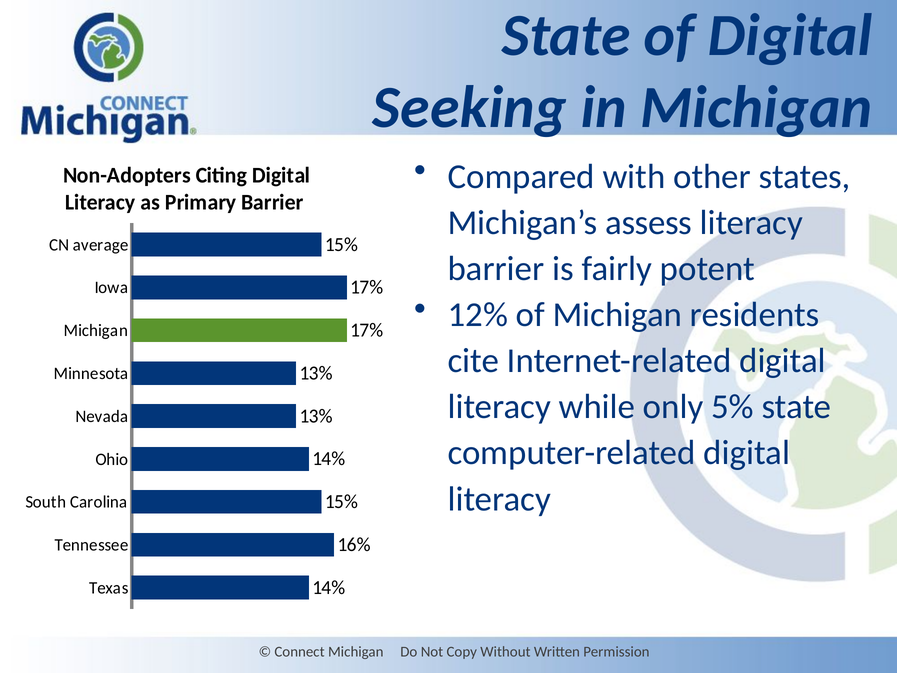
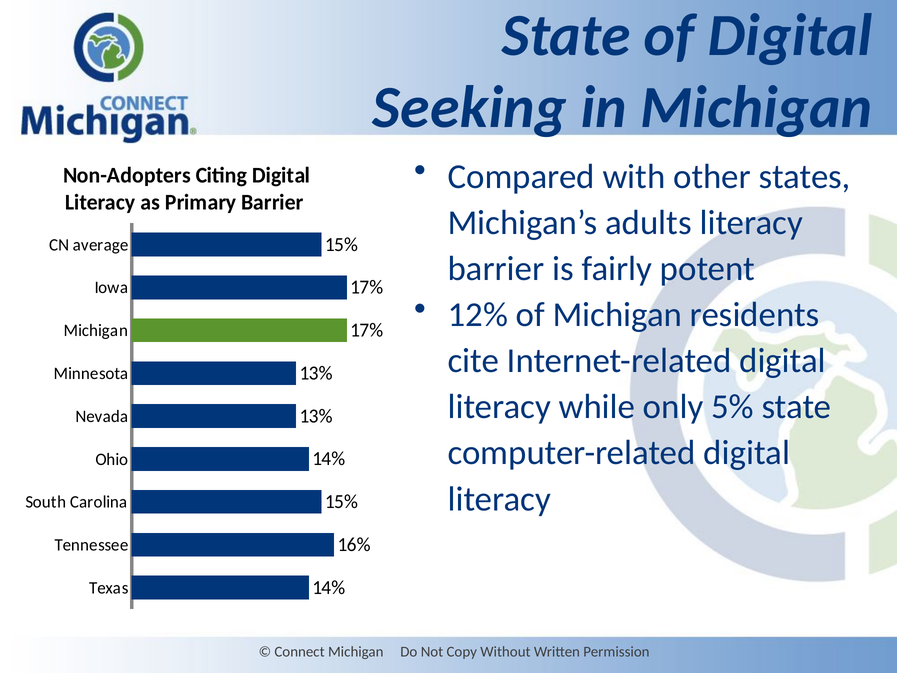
assess: assess -> adults (648, 223)
